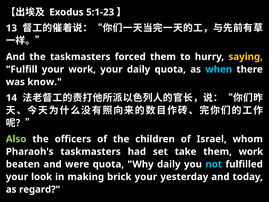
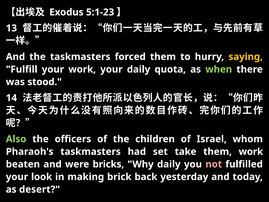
when colour: light blue -> light green (219, 69)
know: know -> stood (45, 82)
were quota: quota -> bricks (108, 164)
not colour: light blue -> pink (214, 164)
brick your: your -> back (146, 177)
regard: regard -> desert (40, 189)
